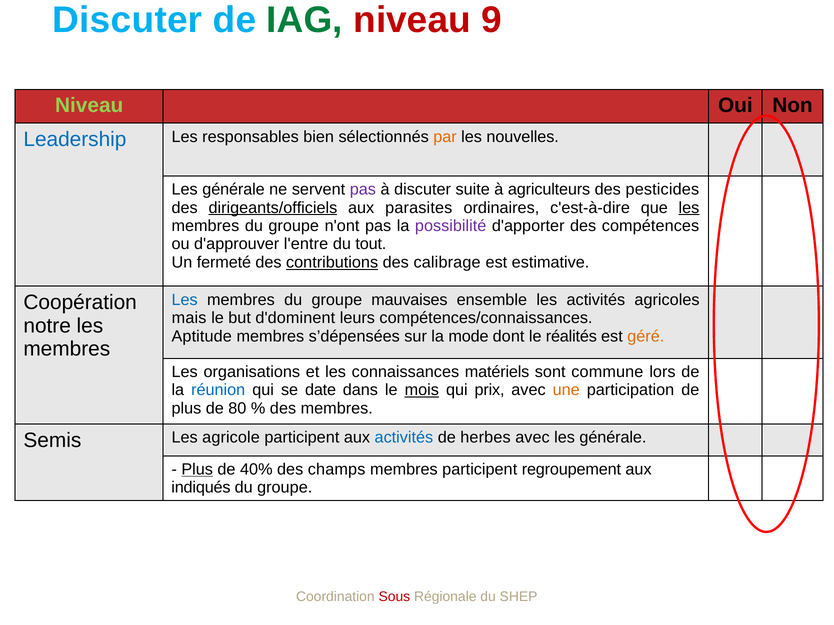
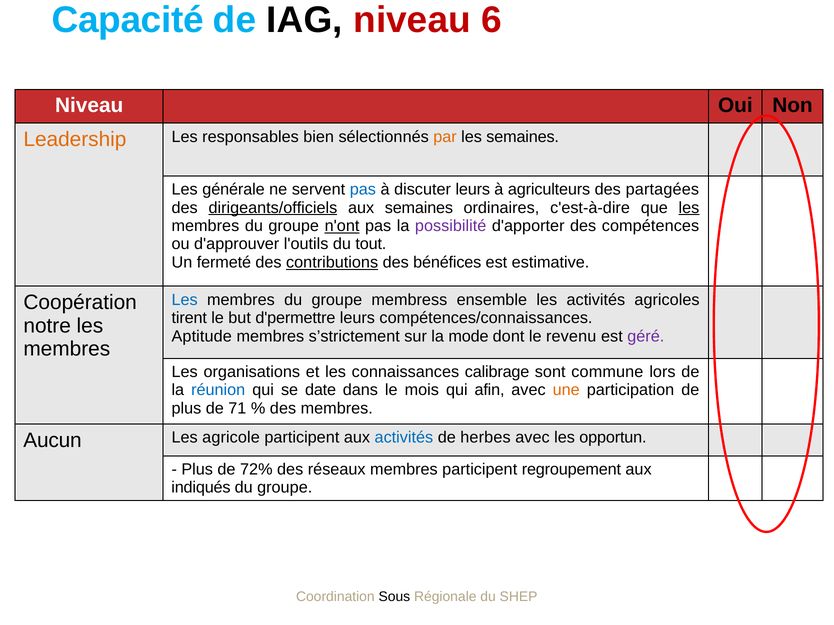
Discuter: Discuter -> Capacité (128, 20)
IAG colour: green -> black (305, 20)
9: 9 -> 6 (491, 20)
Niveau colour: light green -> white (89, 106)
Leadership colour: blue -> orange (75, 139)
les nouvelles: nouvelles -> semaines (523, 137)
pas colour: purple -> blue (363, 190)
discuter suite: suite -> leurs (473, 190)
pesticides: pesticides -> partagées (662, 190)
aux parasites: parasites -> semaines (419, 208)
n'ont underline: none -> present (342, 226)
l'entre: l'entre -> l'outils (306, 244)
calibrage: calibrage -> bénéfices (447, 263)
mauvaises: mauvaises -> membress (409, 300)
mais: mais -> tirent (189, 318)
d'dominent: d'dominent -> d'permettre (295, 318)
s’dépensées: s’dépensées -> s’strictement (354, 336)
réalités: réalités -> revenu (571, 336)
géré colour: orange -> purple (646, 336)
matériels: matériels -> calibrage (497, 372)
mois underline: present -> none (422, 390)
prix: prix -> afin (490, 390)
80: 80 -> 71 (237, 409)
Semis: Semis -> Aucun (52, 441)
avec les générale: générale -> opportun (613, 438)
Plus underline: present -> none (197, 470)
40%: 40% -> 72% (256, 470)
champs: champs -> réseaux (337, 470)
Sous colour: red -> black (394, 597)
